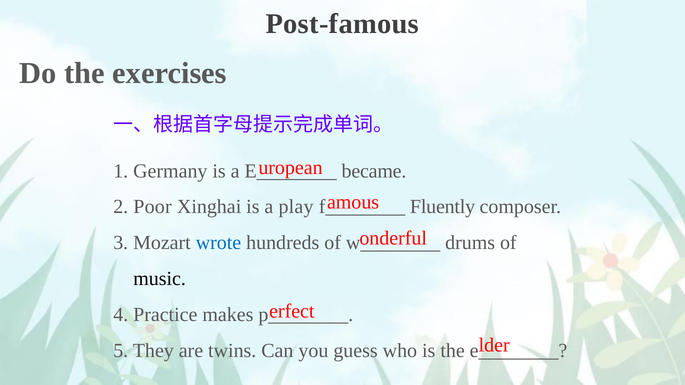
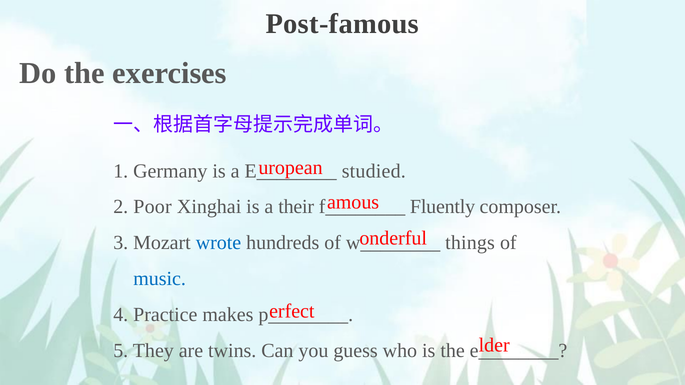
became: became -> studied (374, 171)
play: play -> their (296, 207)
drums: drums -> things (470, 243)
music colour: black -> blue (160, 279)
